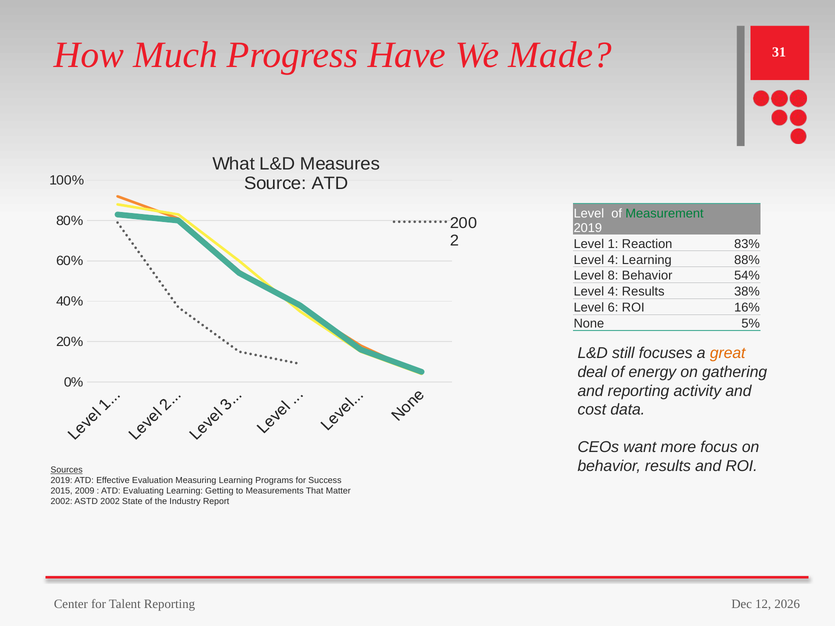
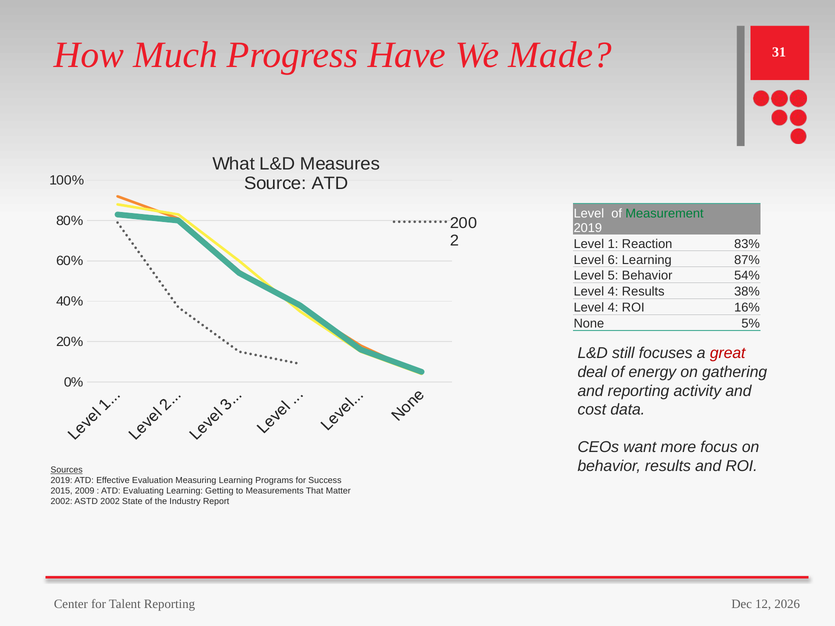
4: 4 -> 6 (613, 260)
88%: 88% -> 87% (747, 260)
8: 8 -> 5 (613, 276)
6: 6 -> 4 (613, 308)
great colour: orange -> red (728, 353)
